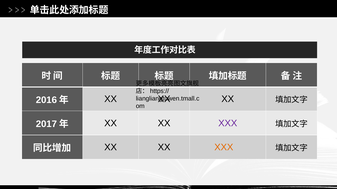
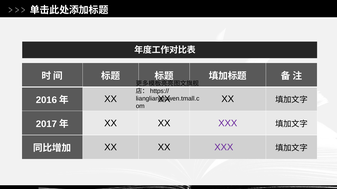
XXX colour: orange -> purple (224, 148)
